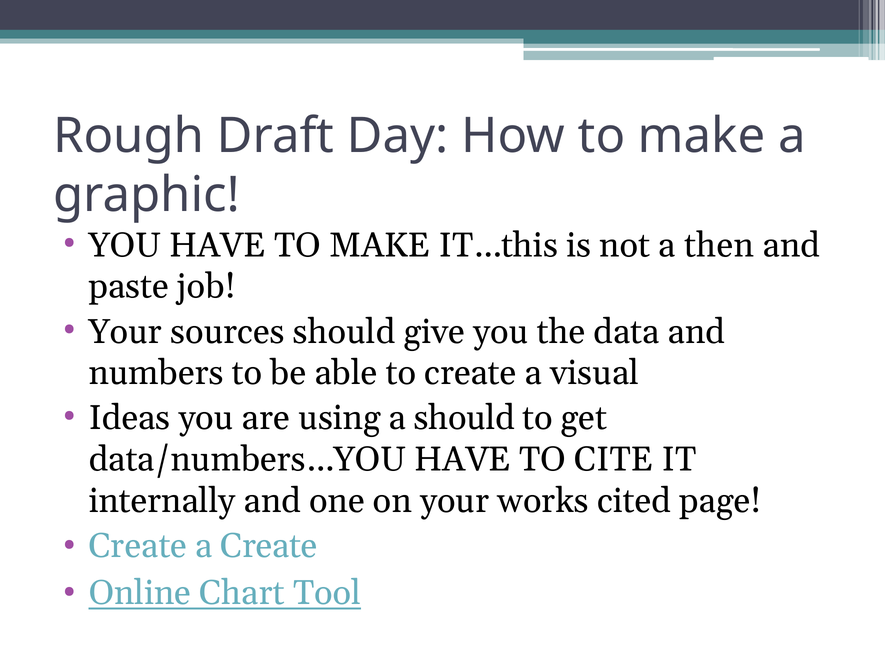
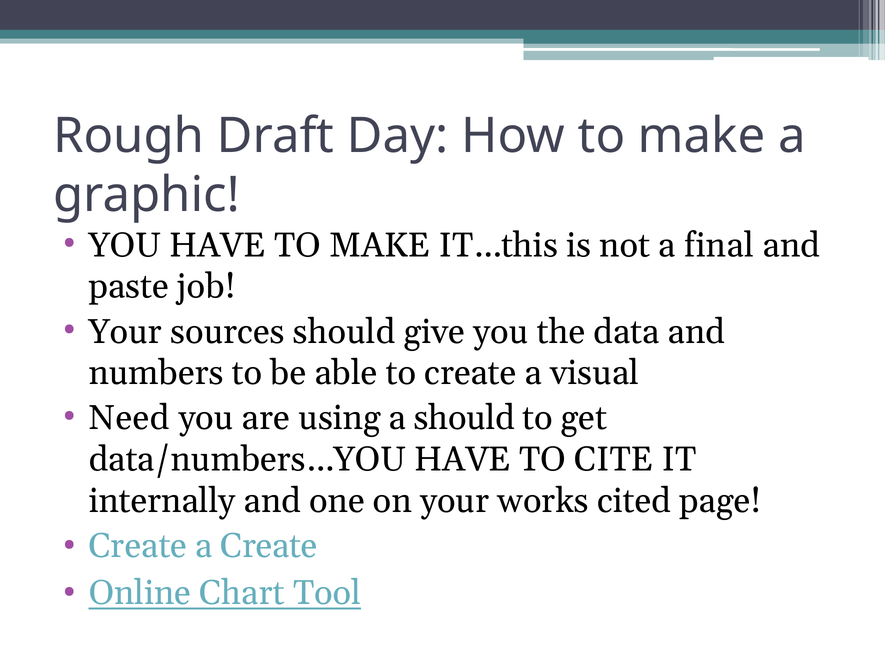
then: then -> final (719, 245)
Ideas: Ideas -> Need (129, 418)
